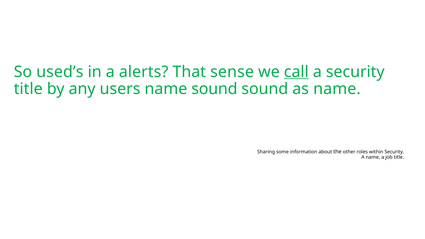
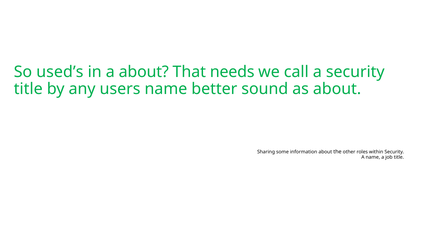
a alerts: alerts -> about (144, 72)
sense: sense -> needs (232, 72)
call underline: present -> none (296, 72)
name sound: sound -> better (214, 89)
as name: name -> about (337, 89)
